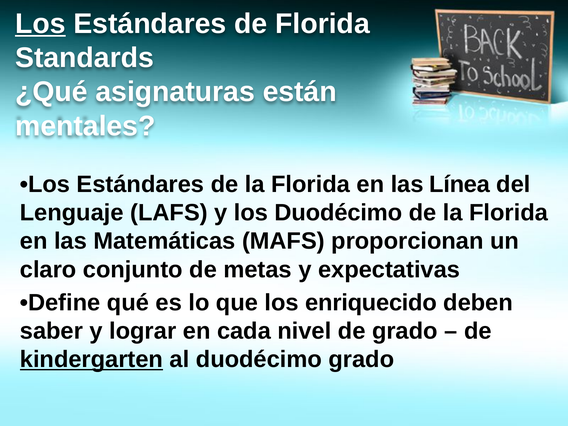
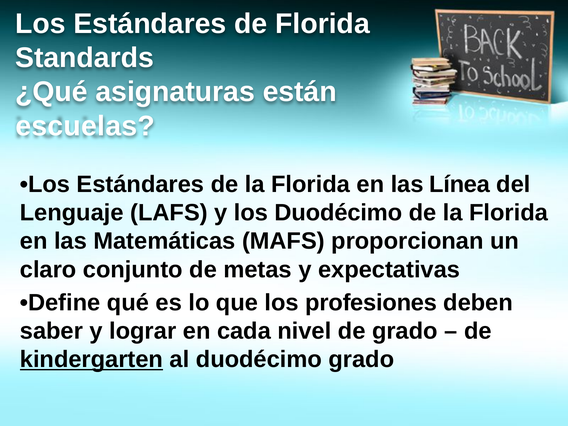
Los underline: present -> none (40, 24)
mentales: mentales -> escuelas (85, 126)
enriquecido: enriquecido -> profesiones (371, 303)
